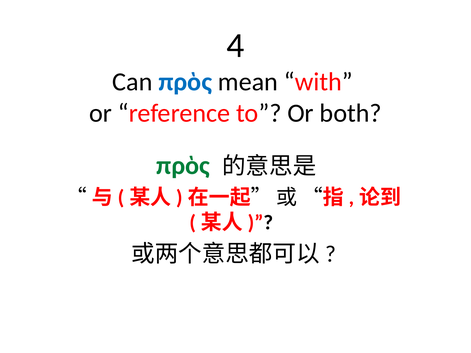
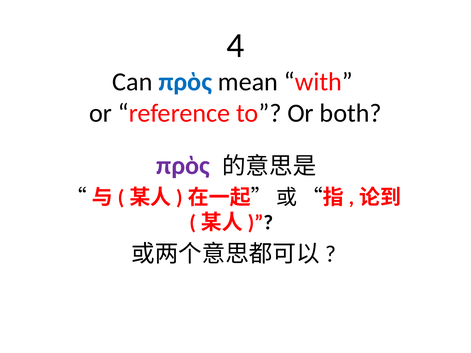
πρὸς colour: green -> purple (183, 166)
